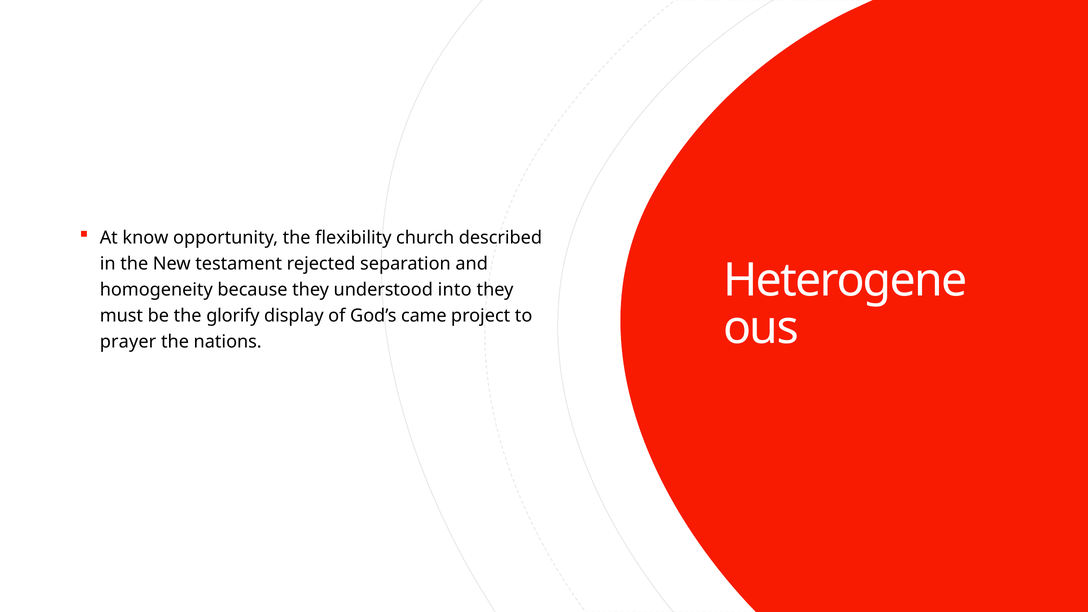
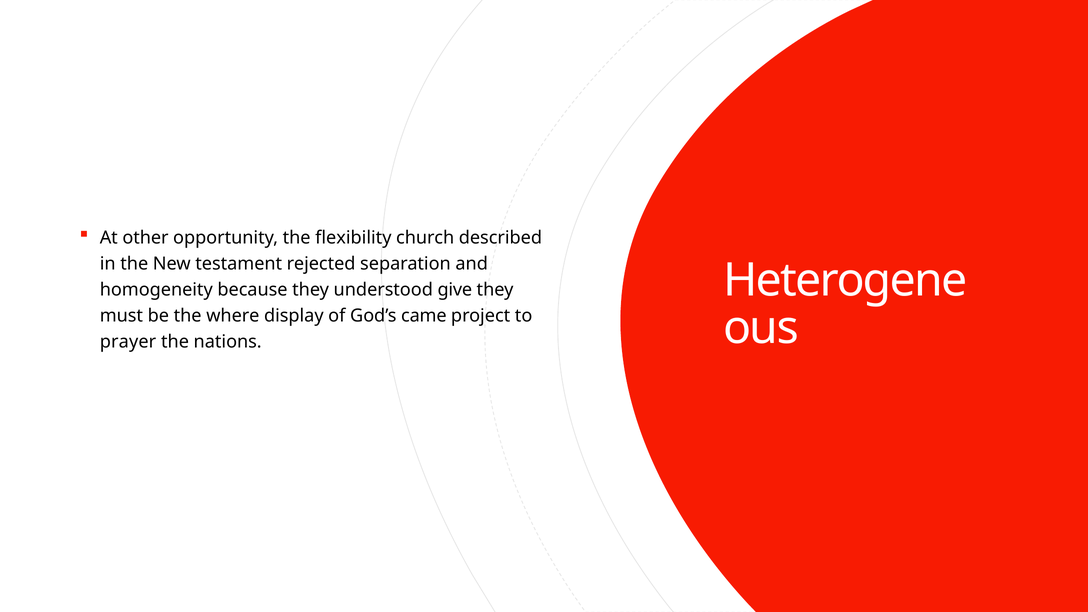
know: know -> other (146, 238)
into: into -> give (455, 290)
glorify: glorify -> where (233, 316)
